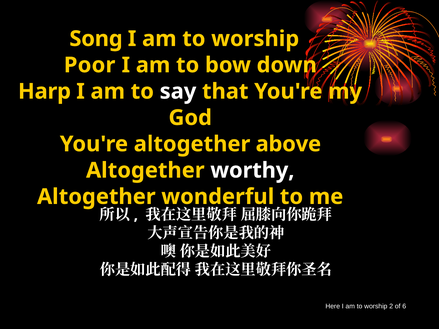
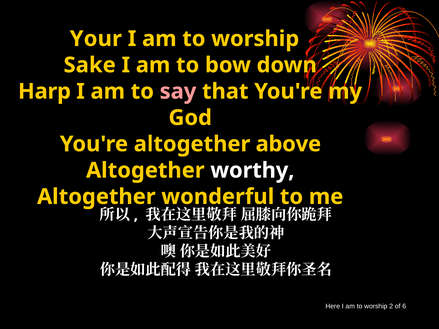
Song: Song -> Your (96, 39)
Poor: Poor -> Sake (90, 65)
say colour: white -> pink (178, 91)
